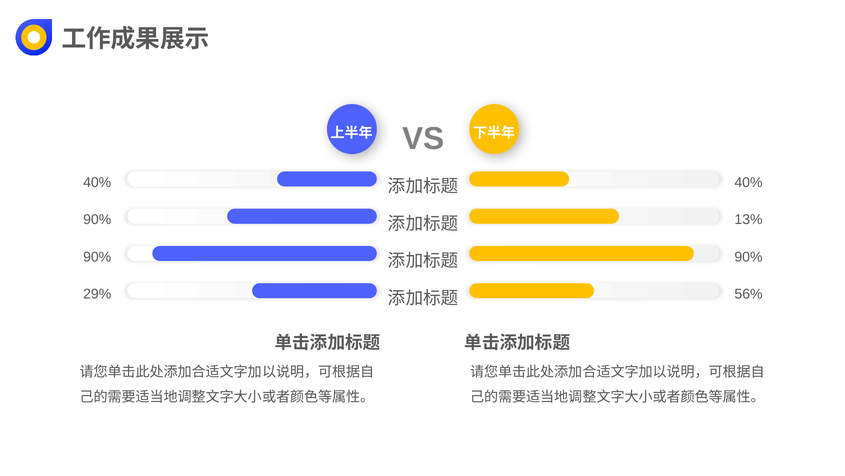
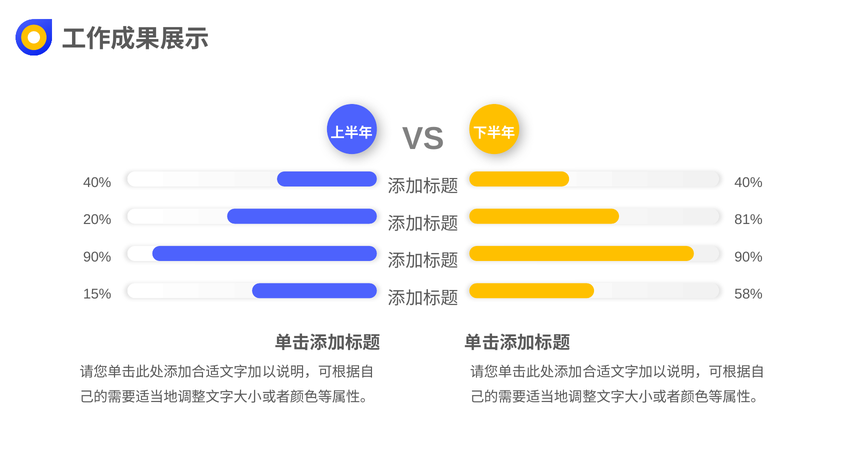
90%: 90% -> 20% (97, 220)
13%: 13% -> 81% (749, 220)
29%: 29% -> 15% (97, 294)
56%: 56% -> 58% (749, 294)
